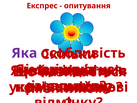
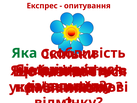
Яка colour: purple -> green (24, 53)
